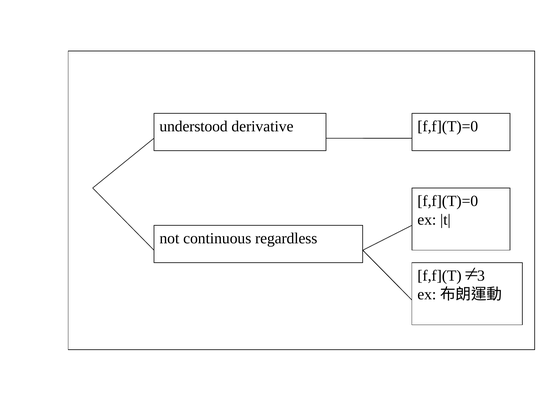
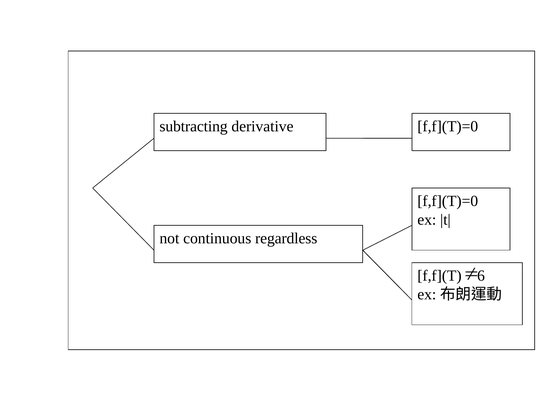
understood: understood -> subtracting (194, 127)
3: 3 -> 6 (481, 276)
